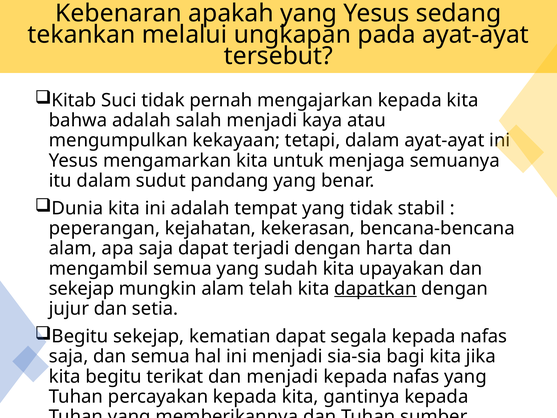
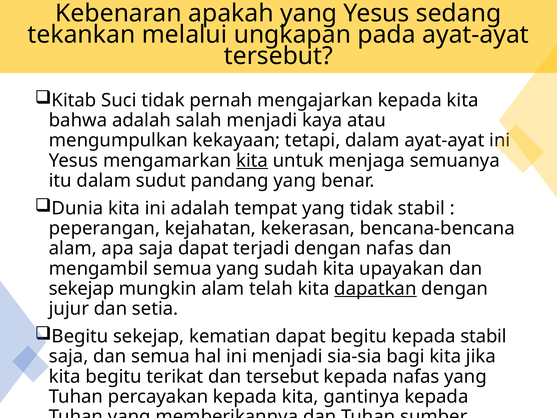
kita underline: none -> present (252, 160)
dengan harta: harta -> nafas (390, 248)
dapat segala: segala -> begitu (359, 336)
nafas: nafas -> stabil (484, 336)
dan menjadi: menjadi -> tersebut (283, 376)
